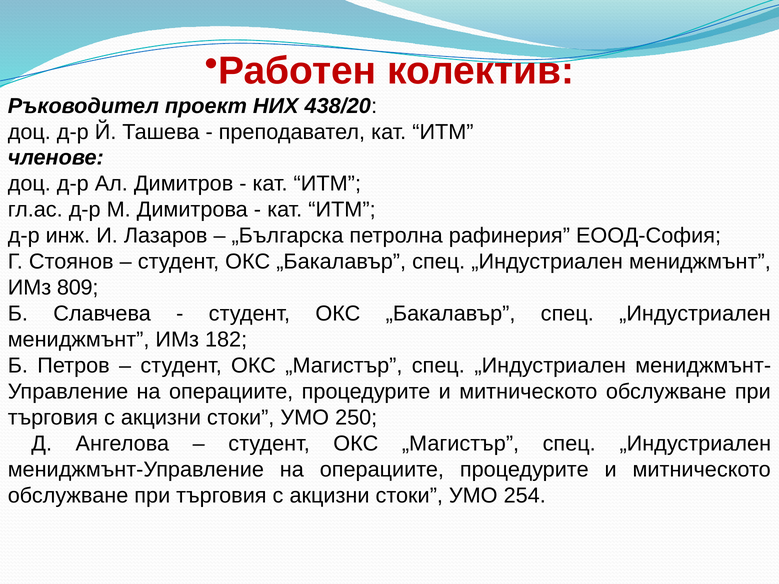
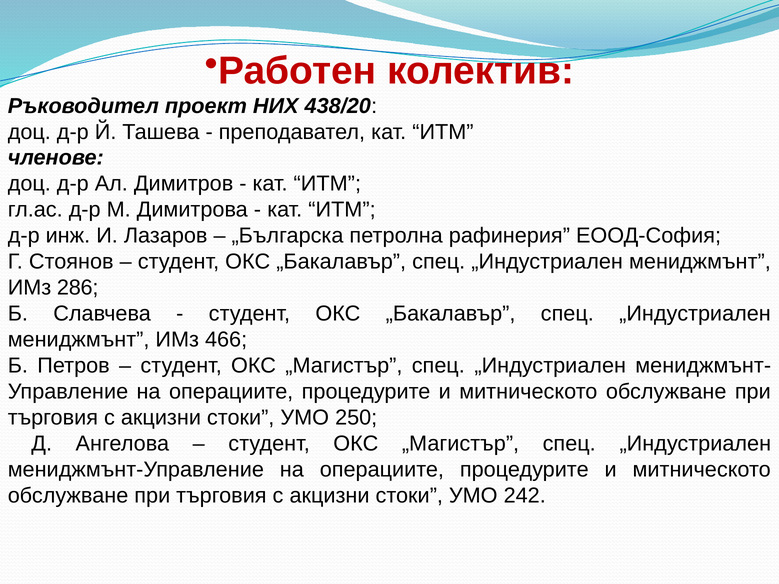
809: 809 -> 286 (78, 288)
182: 182 -> 466 (226, 340)
254: 254 -> 242 (525, 496)
